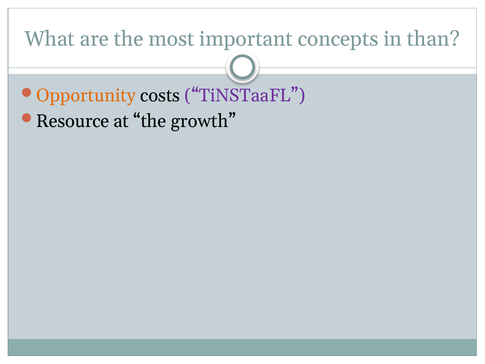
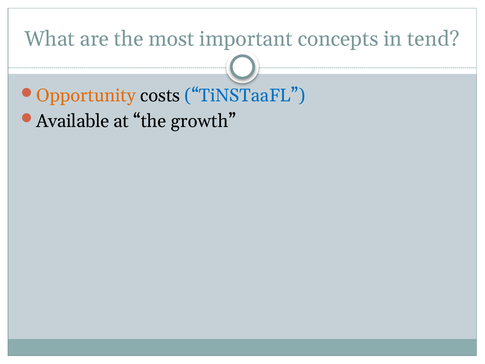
than: than -> tend (433, 39)
TiNSTaaFL colour: purple -> blue (245, 96)
Resource: Resource -> Available (73, 121)
